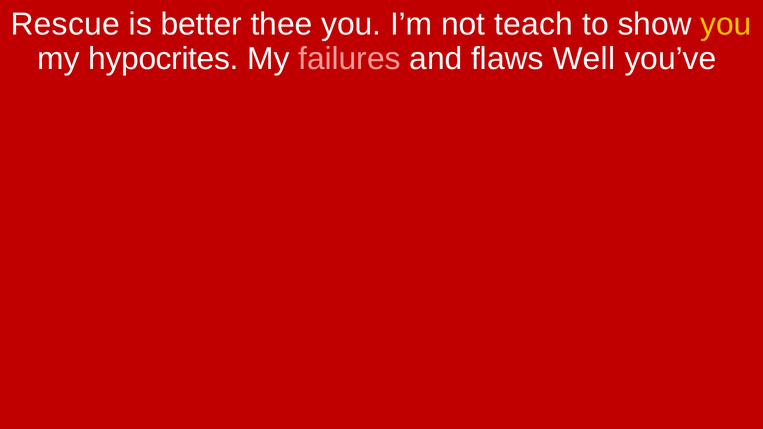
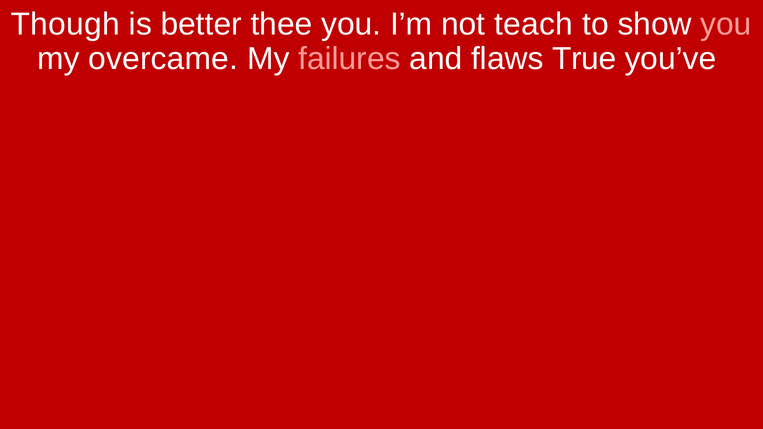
Rescue: Rescue -> Though (65, 24)
you colour: yellow -> pink (726, 24)
hypocrites: hypocrites -> overcame (163, 59)
Well: Well -> True (584, 59)
